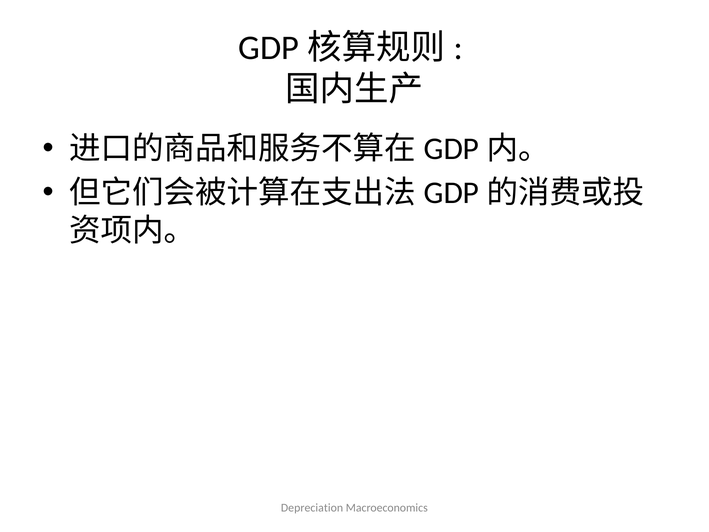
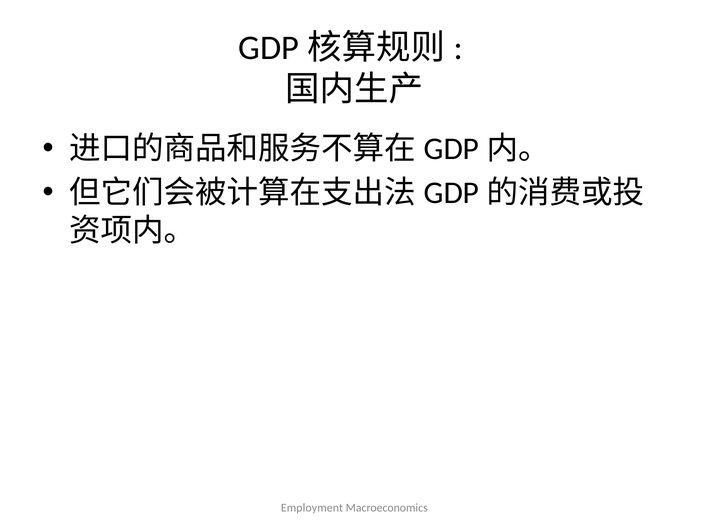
Depreciation: Depreciation -> Employment (312, 508)
